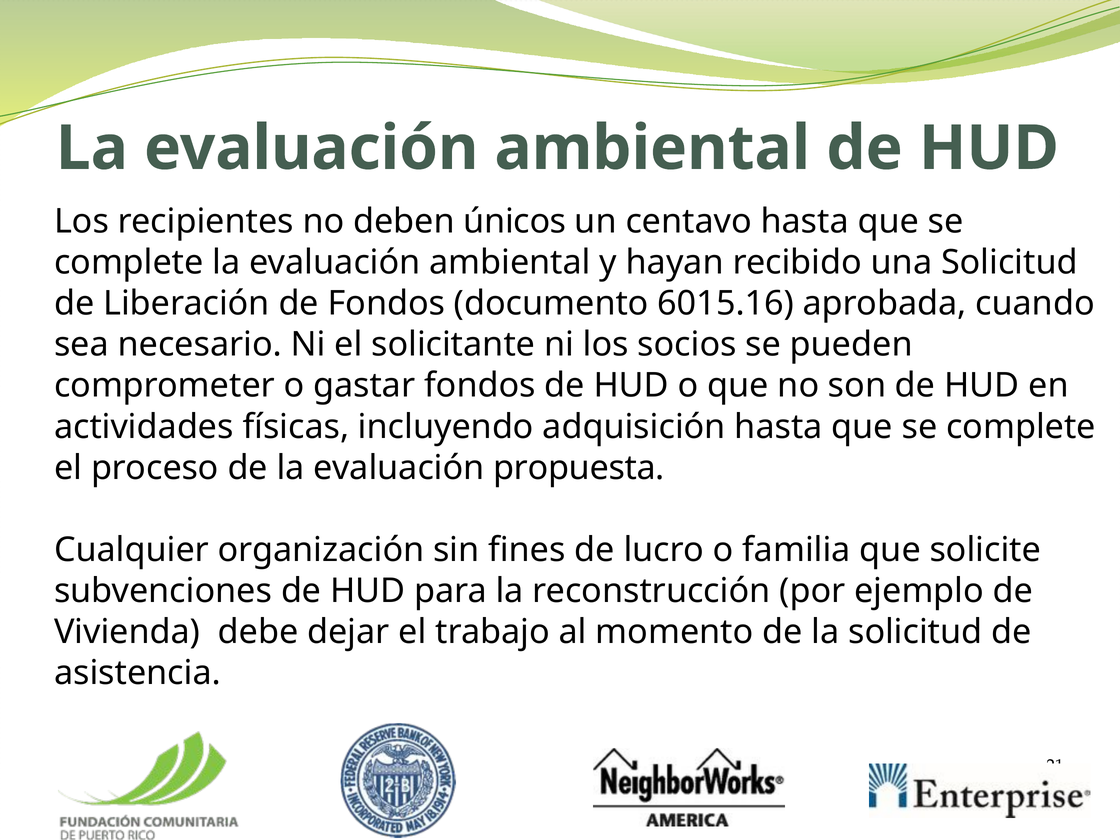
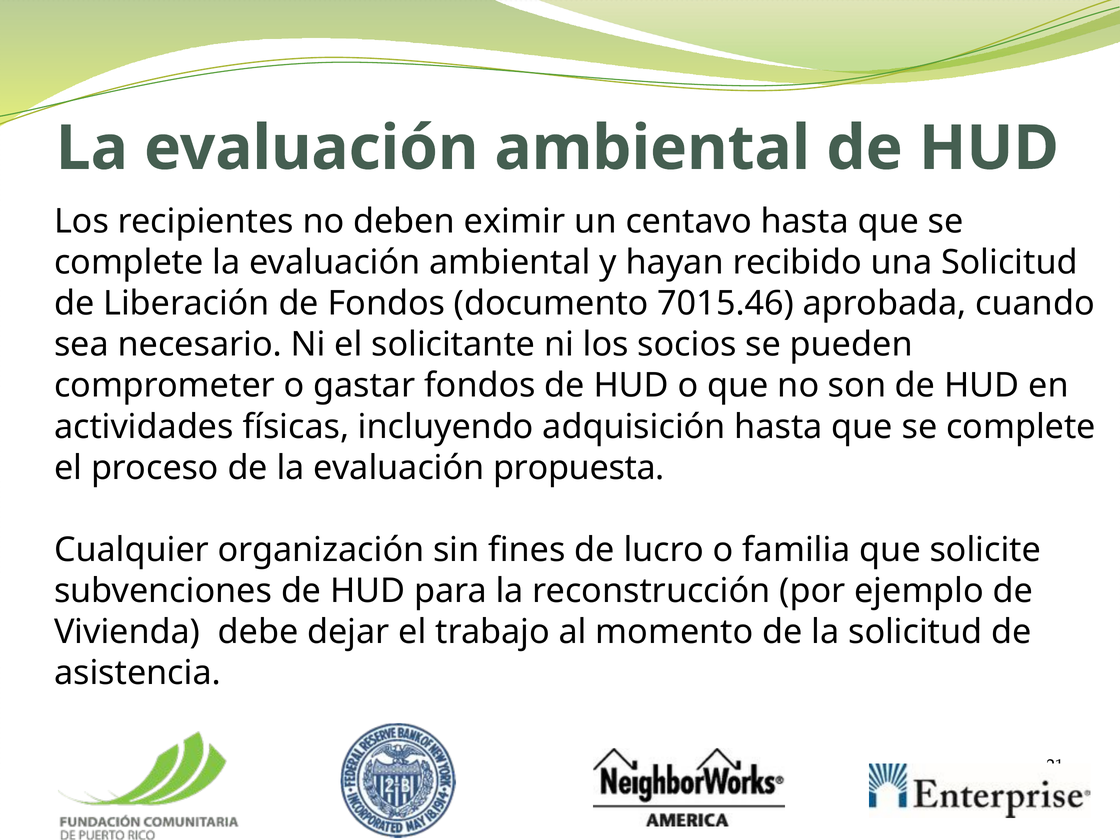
únicos: únicos -> eximir (515, 221)
6015.16: 6015.16 -> 7015.46 (726, 304)
